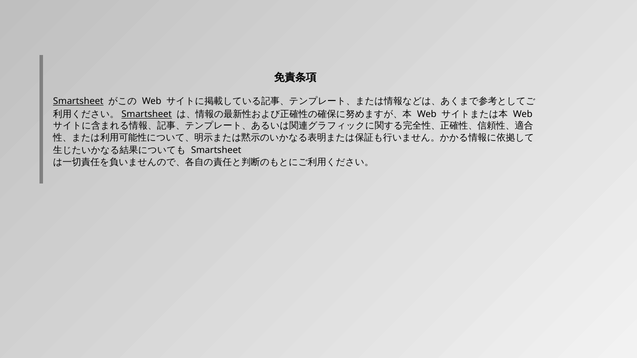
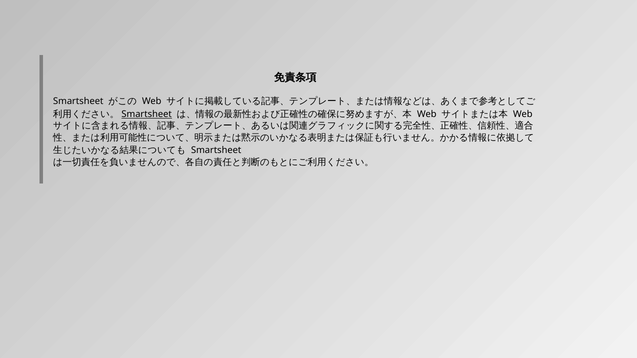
Smartsheet underline: present -> none (78, 102)
